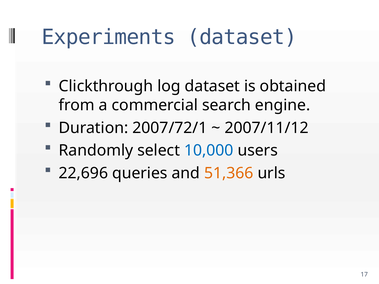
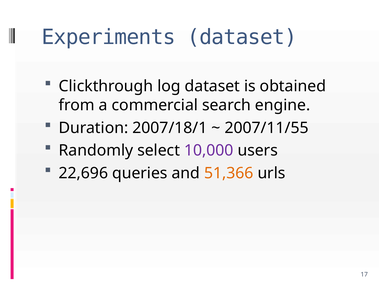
2007/72/1: 2007/72/1 -> 2007/18/1 (170, 128)
2007/11/12: 2007/11/12 -> 2007/11/55 (267, 128)
10,000 colour: blue -> purple (209, 151)
